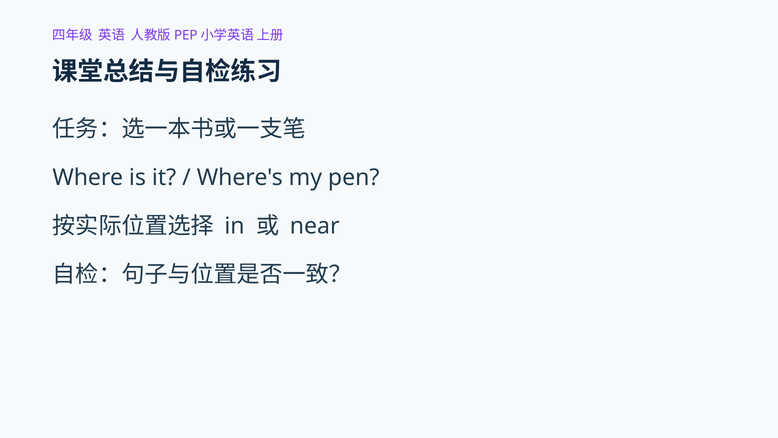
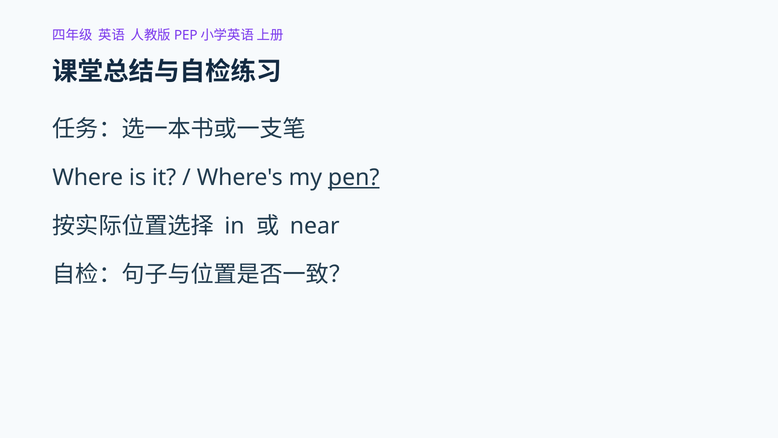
pen underline: none -> present (354, 178)
